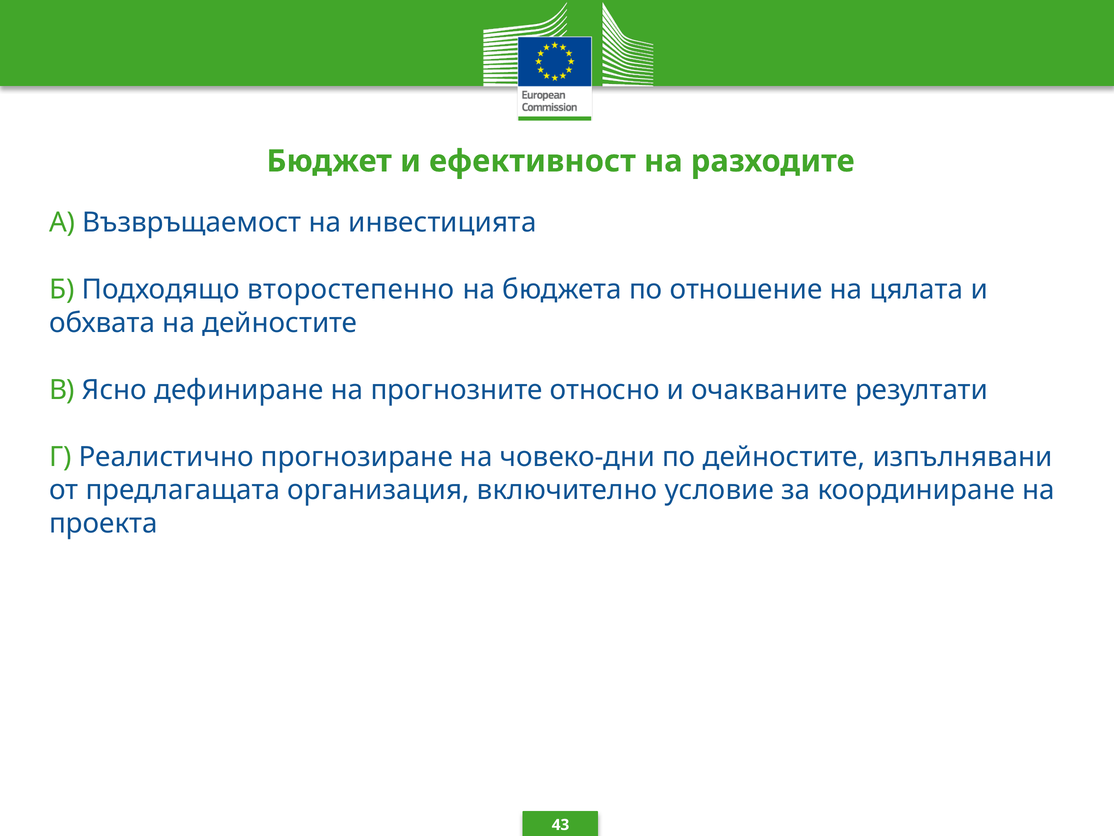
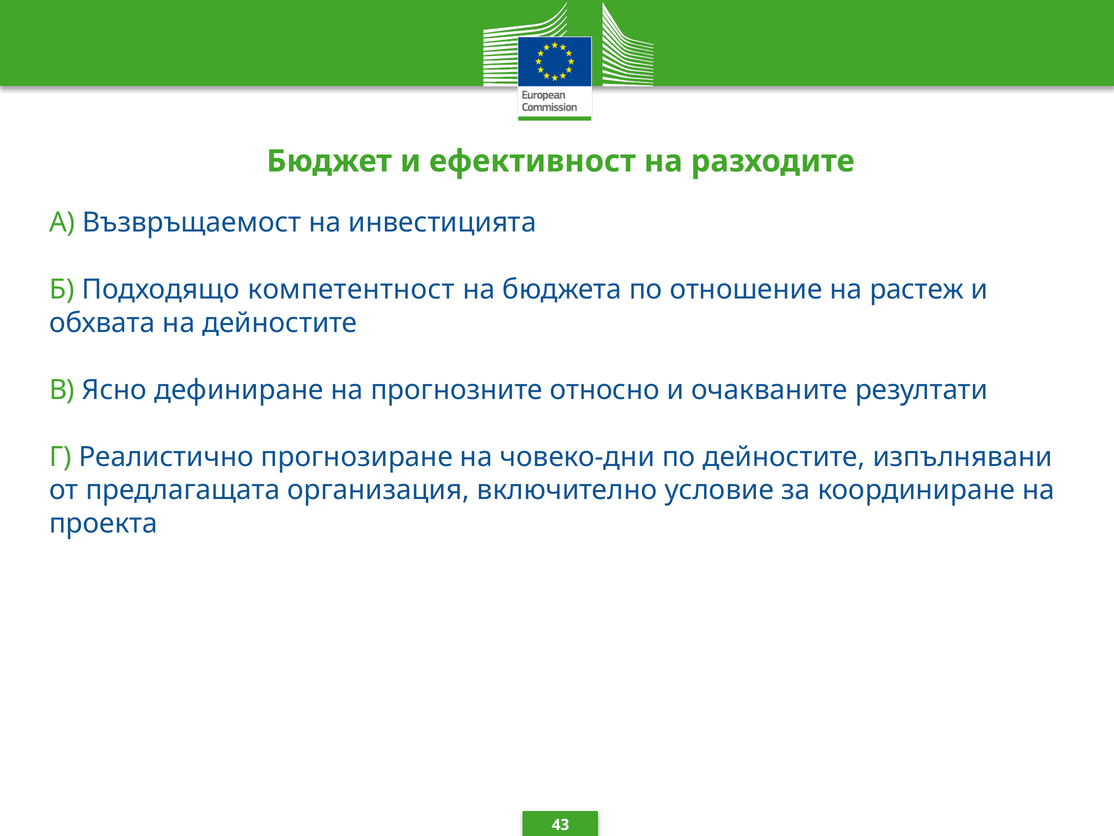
второстепенно: второстепенно -> компетентност (351, 289)
цялата: цялата -> растеж (917, 289)
